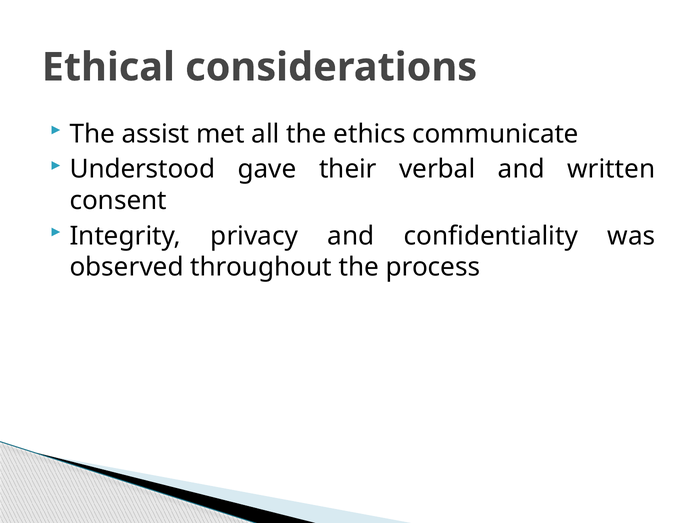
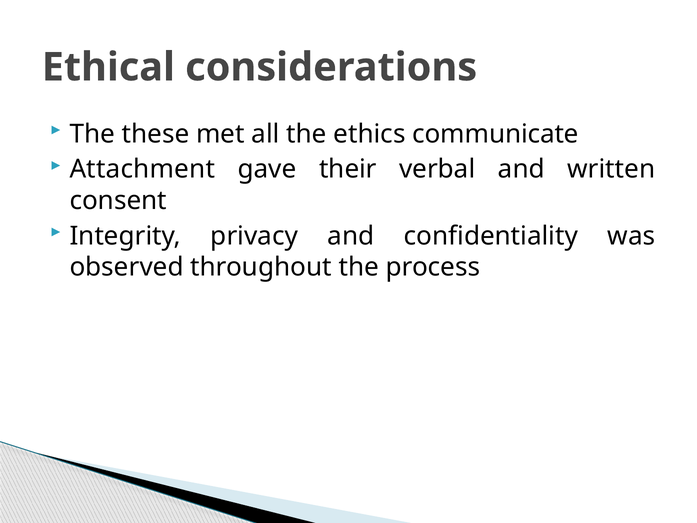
assist: assist -> these (156, 134)
Understood: Understood -> Attachment (142, 169)
